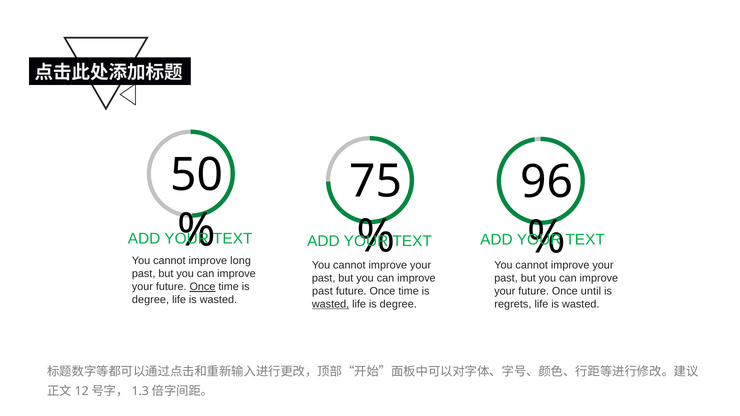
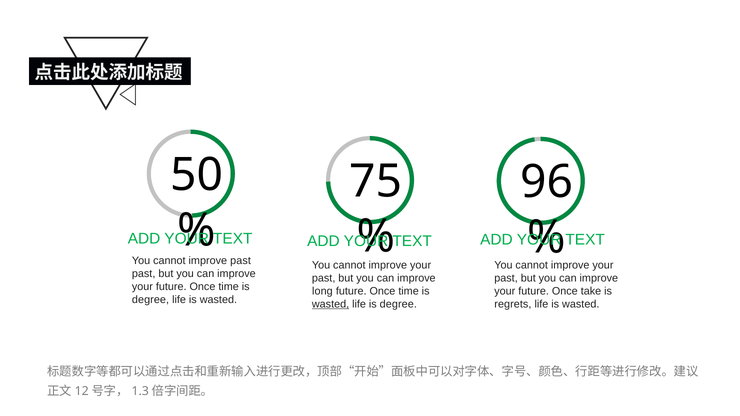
long: long -> past (241, 261)
Once underline: present -> none (202, 287)
past: past -> long (322, 291)
until: until -> take (591, 291)
